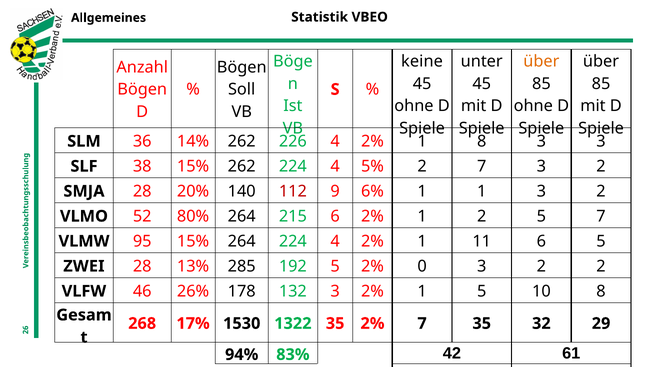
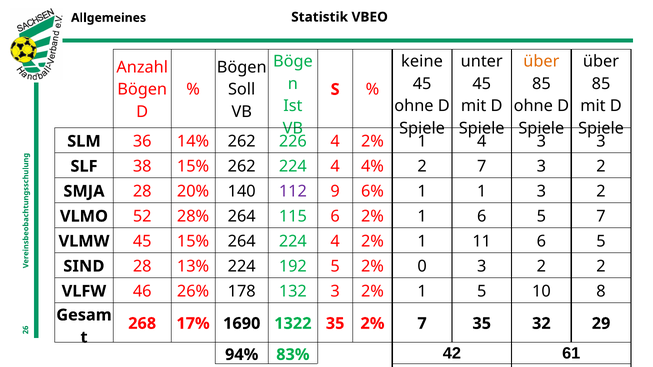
1 8: 8 -> 4 (482, 141)
4 5%: 5% -> 4% (372, 166)
112 colour: red -> purple (293, 191)
80%: 80% -> 28% (193, 216)
215: 215 -> 115 (293, 216)
1 2: 2 -> 6 (482, 216)
VLMW 95: 95 -> 45 (142, 241)
ZWEI: ZWEI -> SIND (84, 266)
13% 285: 285 -> 224 (242, 266)
1530: 1530 -> 1690 (242, 324)
